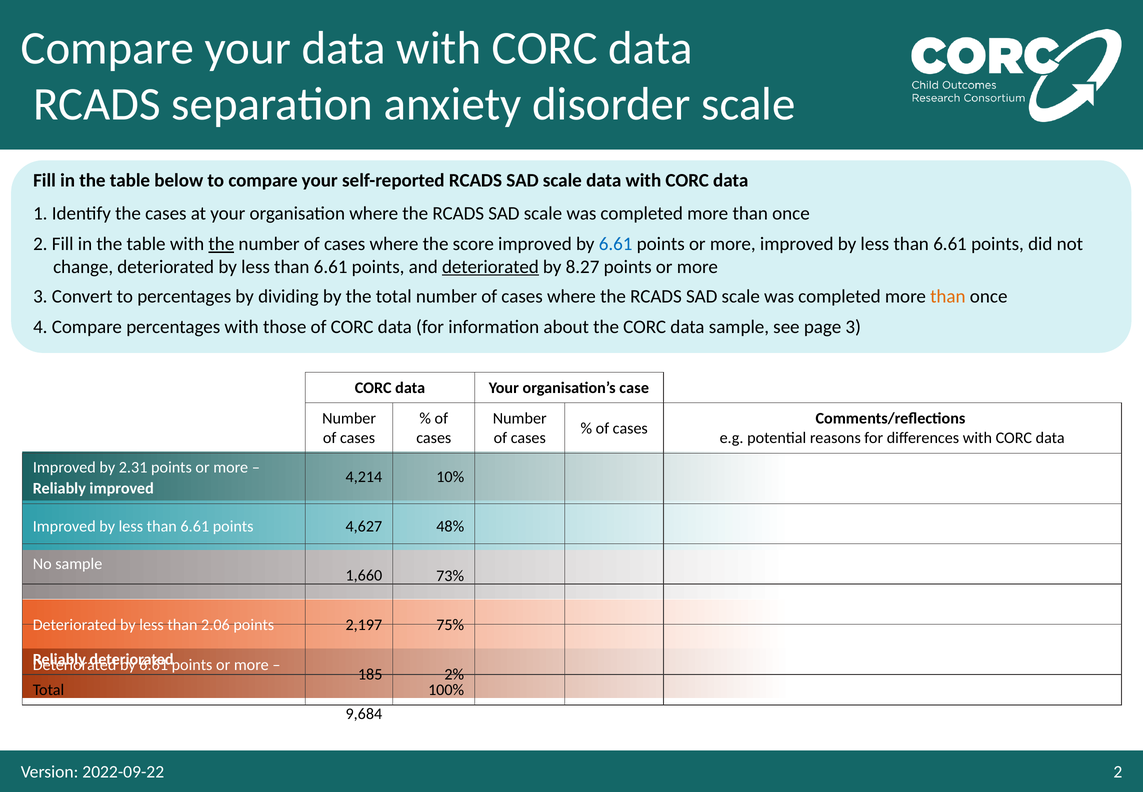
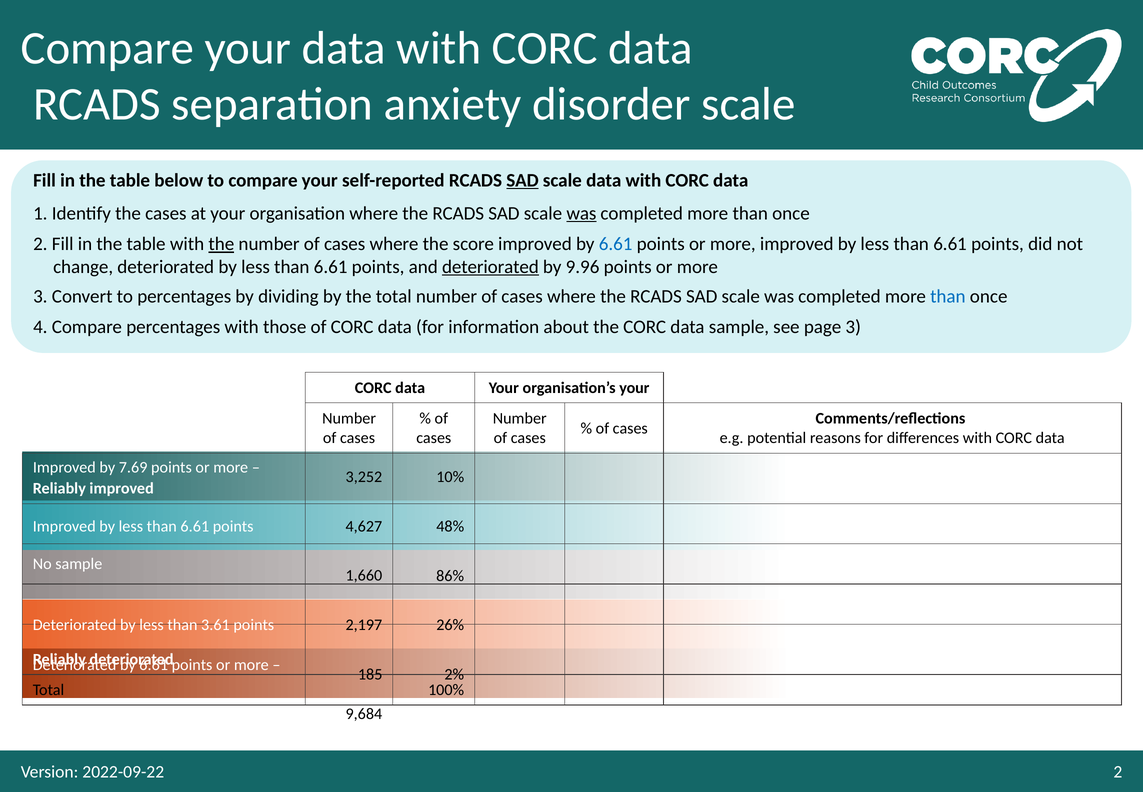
SAD underline: none -> present (522, 180)
was underline: none -> present (581, 213)
8.27: 8.27 -> 9.96 (583, 267)
than colour: orange -> blue (948, 296)
case: case -> your (634, 387)
2.31: 2.31 -> 7.69 (133, 467)
4,214: 4,214 -> 3,252 (364, 477)
73%: 73% -> 86% (450, 575)
75%: 75% -> 26% (450, 625)
2.06: 2.06 -> 3.61 (215, 625)
